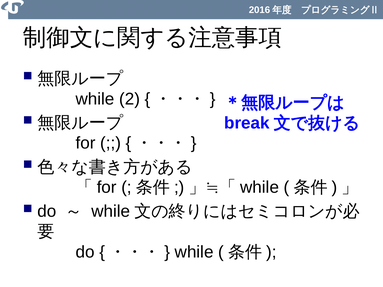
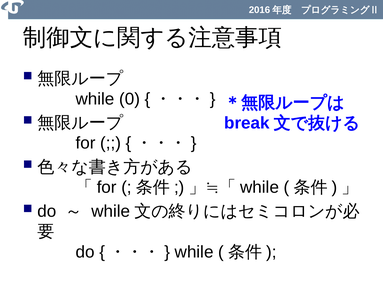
2: 2 -> 0 (130, 99)
